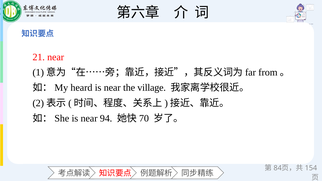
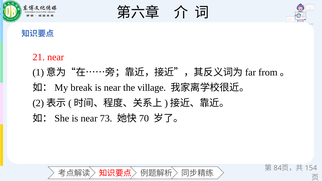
heard: heard -> break (81, 88)
94: 94 -> 73 (106, 118)
